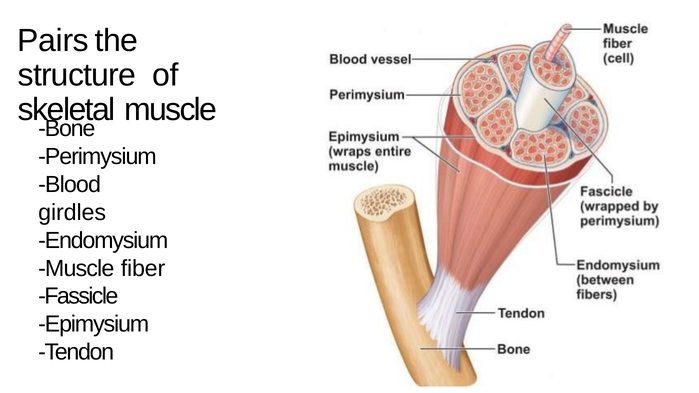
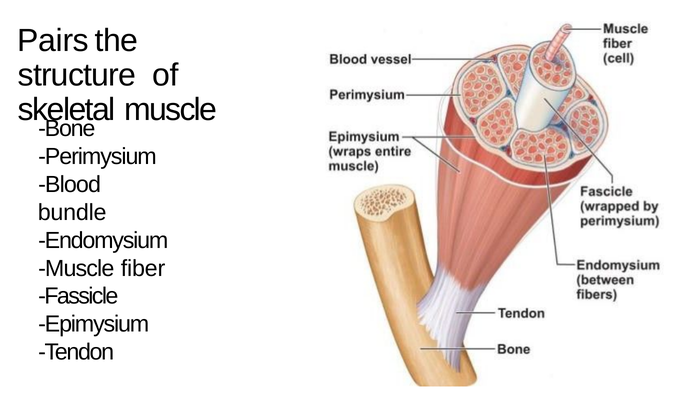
girdles: girdles -> bundle (72, 212)
